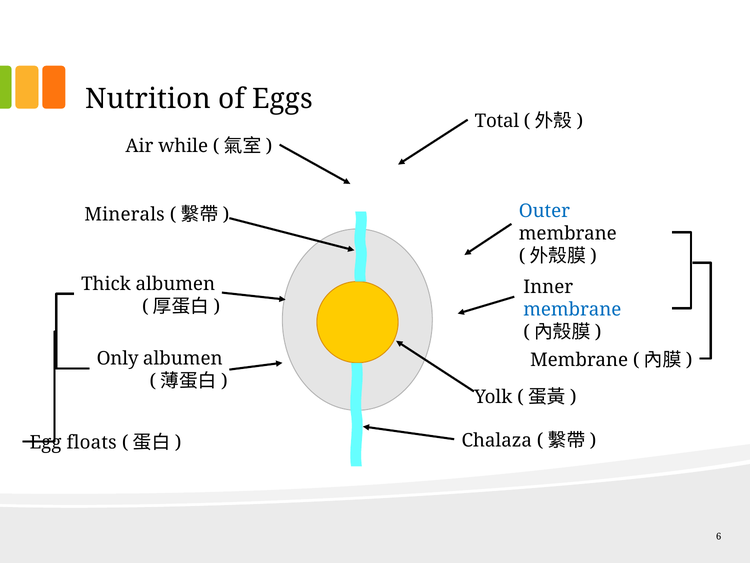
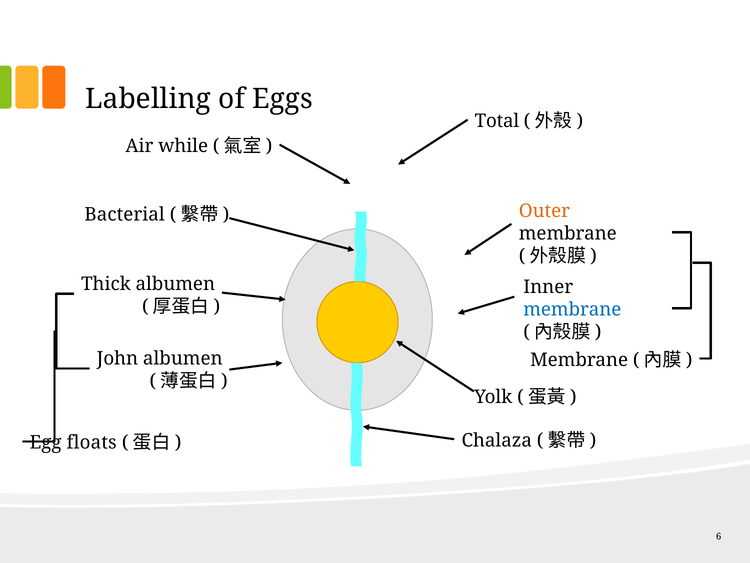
Nutrition: Nutrition -> Labelling (148, 99)
Outer colour: blue -> orange (544, 211)
Minerals: Minerals -> Bacterial (125, 214)
Only: Only -> John (117, 358)
